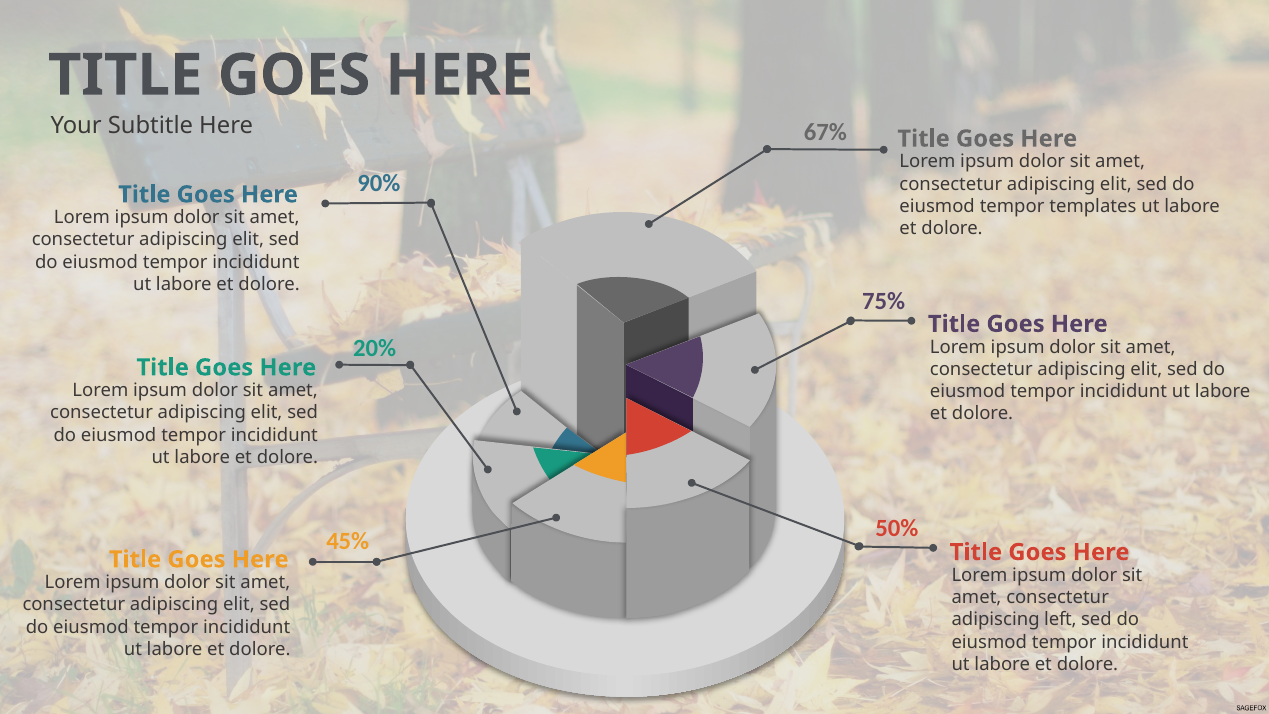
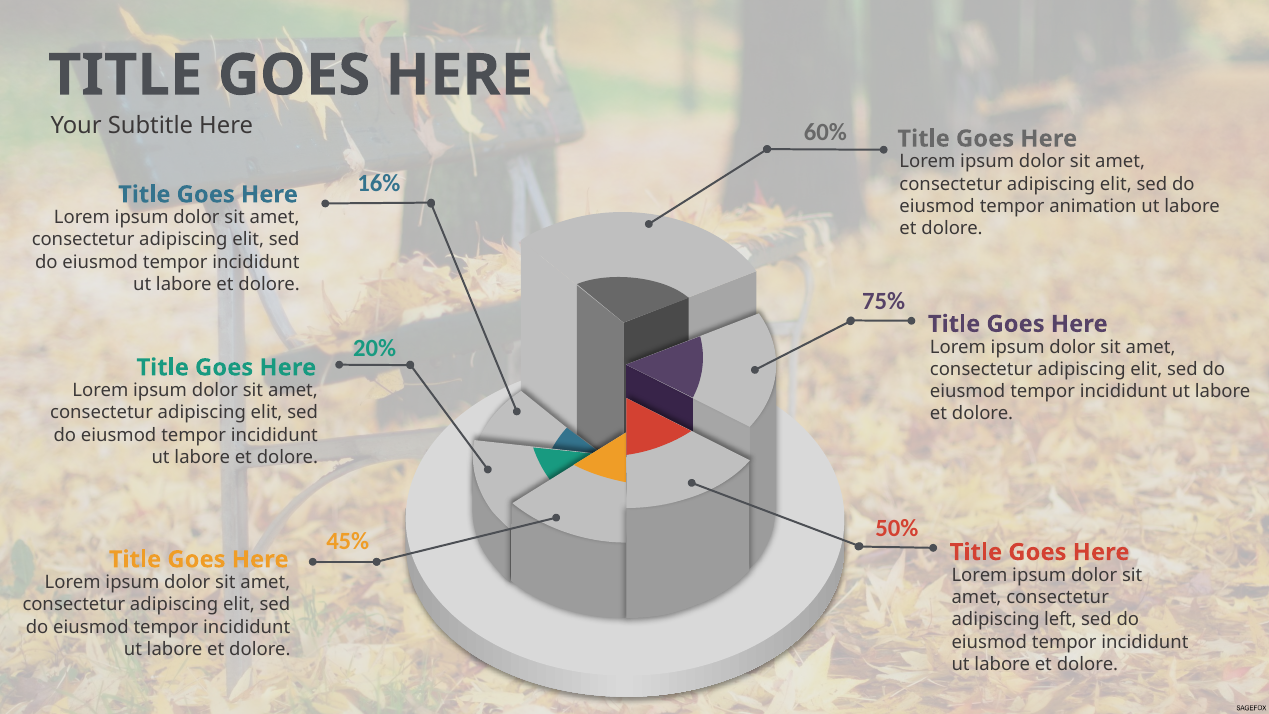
67%: 67% -> 60% (825, 132)
90%: 90% -> 16% (379, 184)
templates: templates -> animation (1093, 206)
